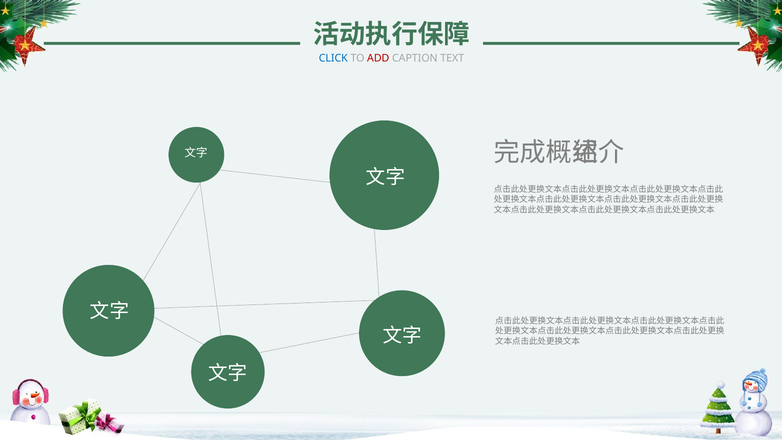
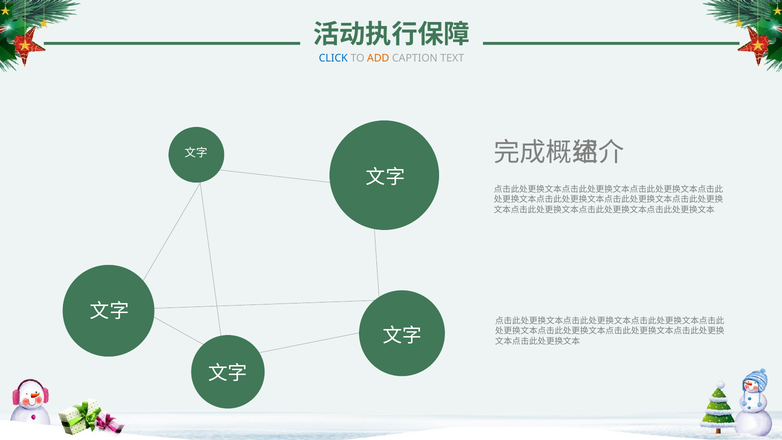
ADD colour: red -> orange (378, 58)
